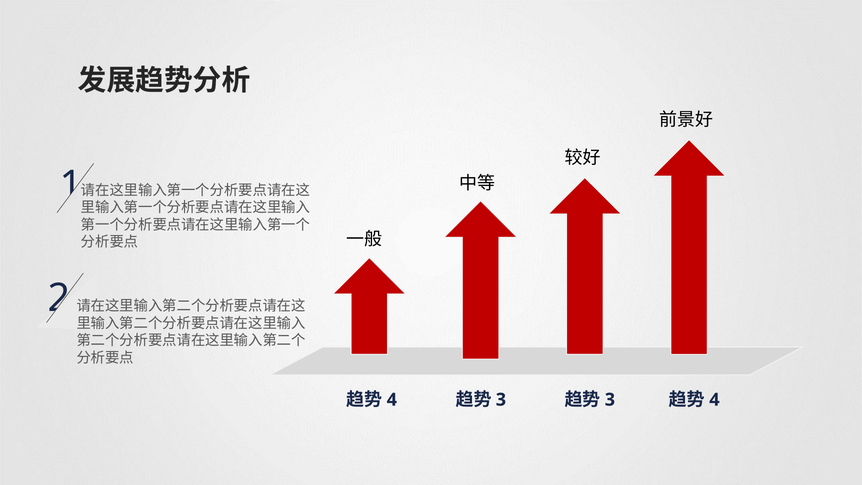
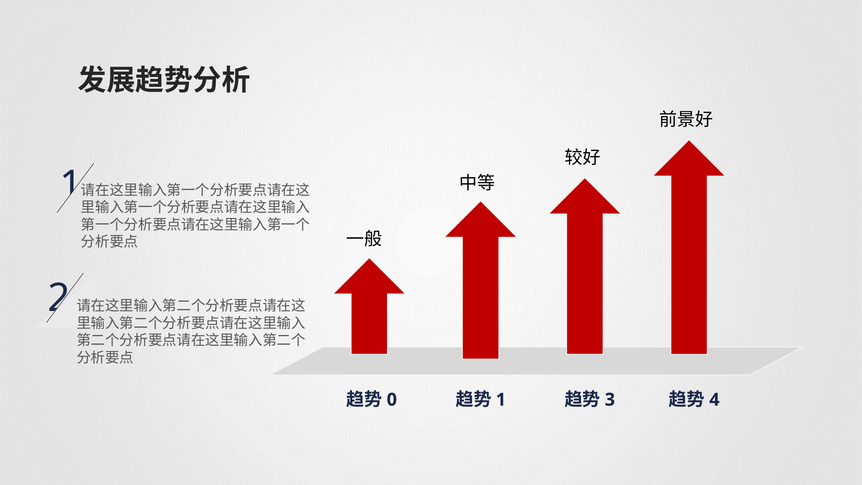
4: 4 -> 0 (392, 400)
3: 3 -> 1 (501, 400)
